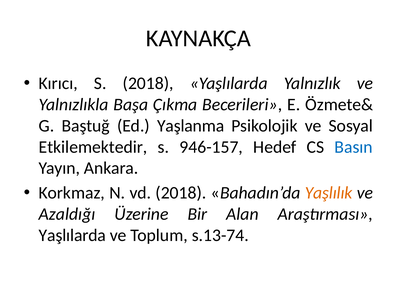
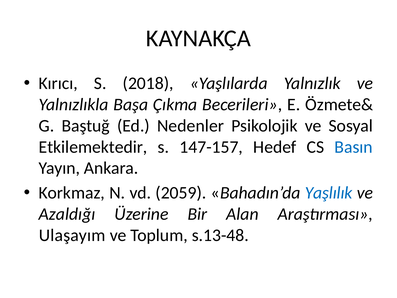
Yaşlanma: Yaşlanma -> Nedenler (191, 126)
946-157: 946-157 -> 147-157 (211, 147)
vd 2018: 2018 -> 2059 (181, 193)
Yaşlılık colour: orange -> blue (329, 193)
Yaşlılarda: Yaşlılarda -> Ulaşayım (72, 235)
s.13-74: s.13-74 -> s.13-48 (220, 235)
